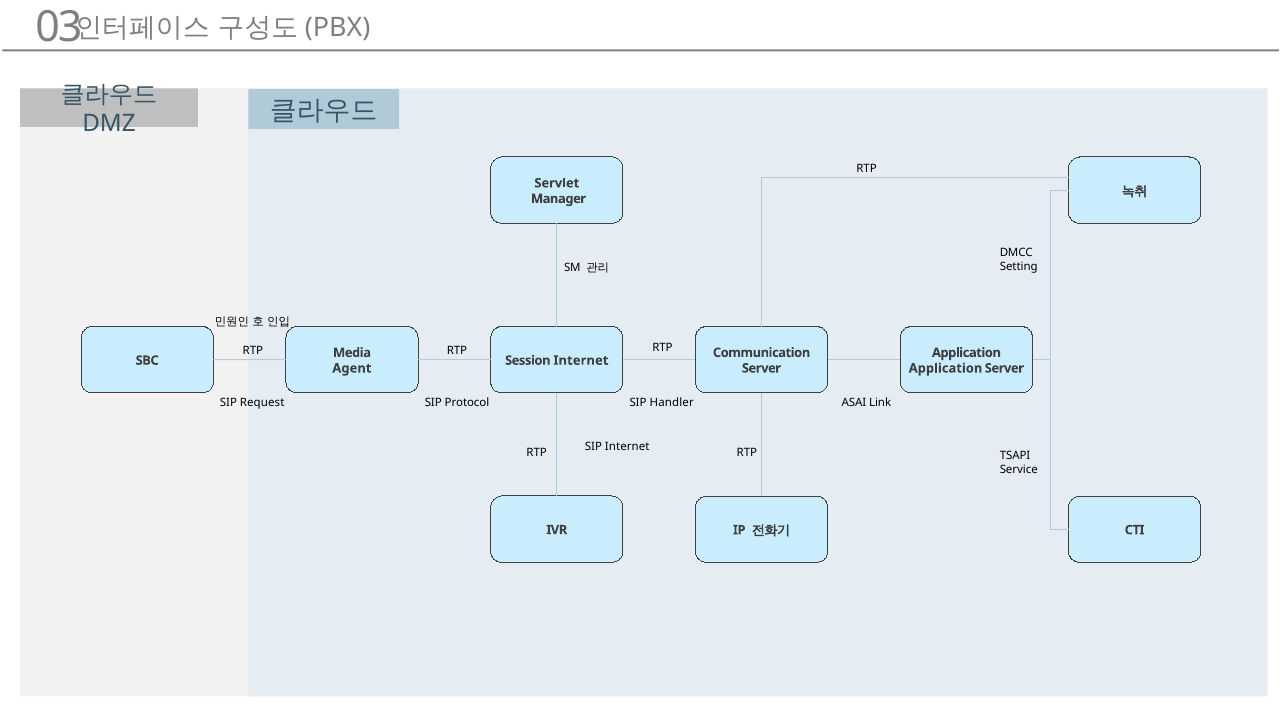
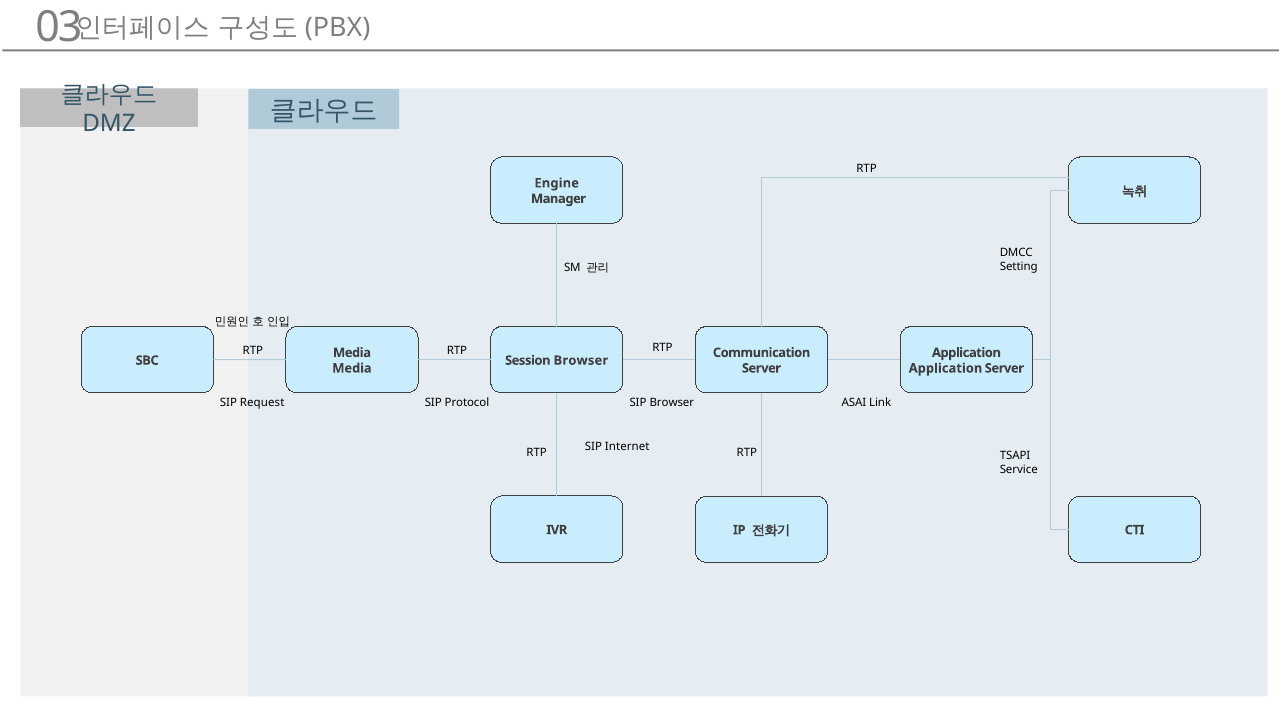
Servlet: Servlet -> Engine (557, 183)
Session Internet: Internet -> Browser (581, 361)
Agent: Agent -> Media (352, 368)
SIP Handler: Handler -> Browser (672, 403)
